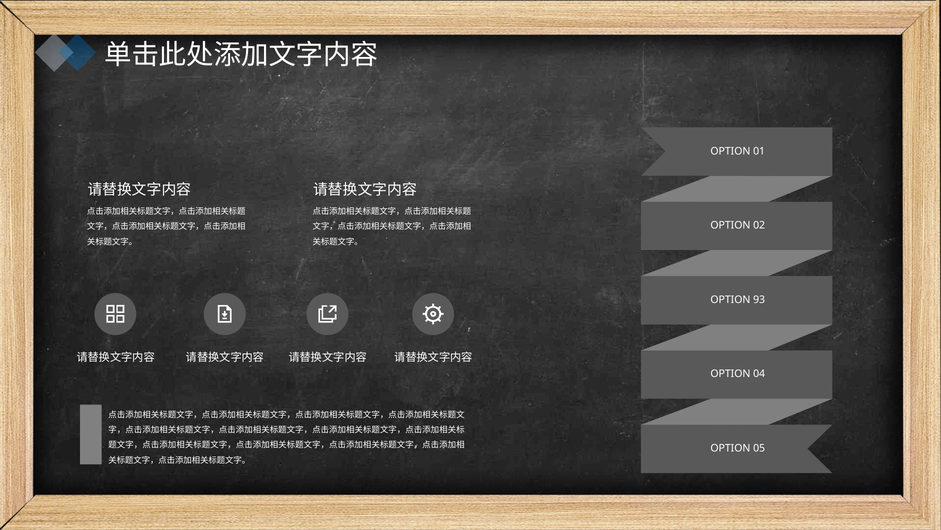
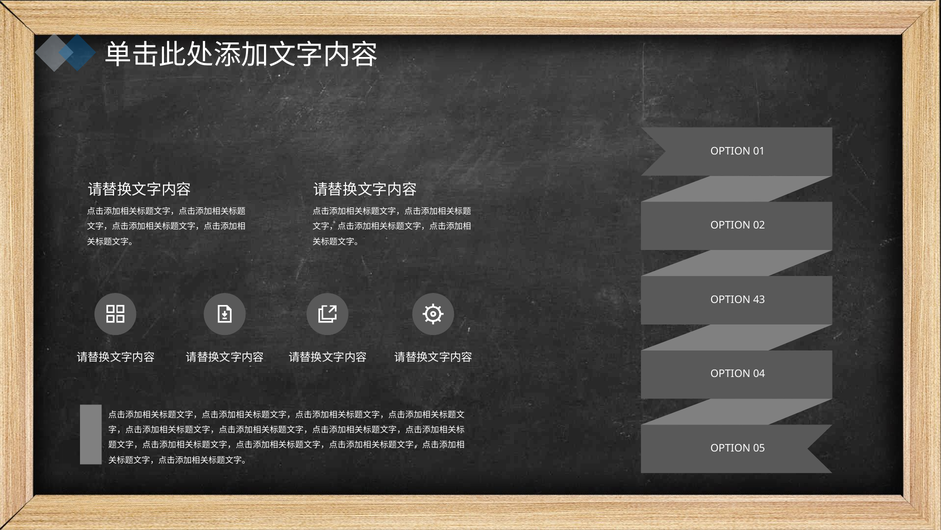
93: 93 -> 43 (759, 300)
